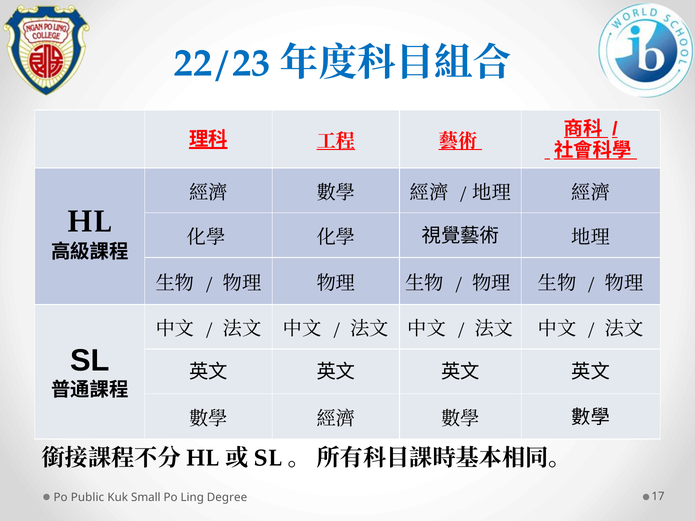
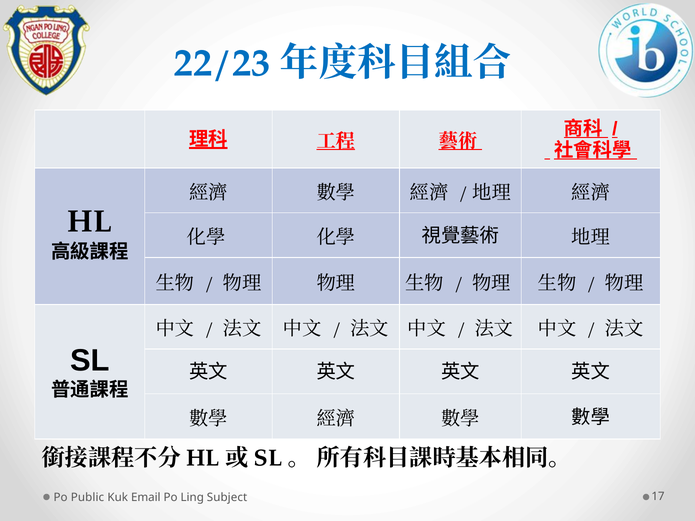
Small: Small -> Email (146, 498)
Degree: Degree -> Subject (227, 498)
